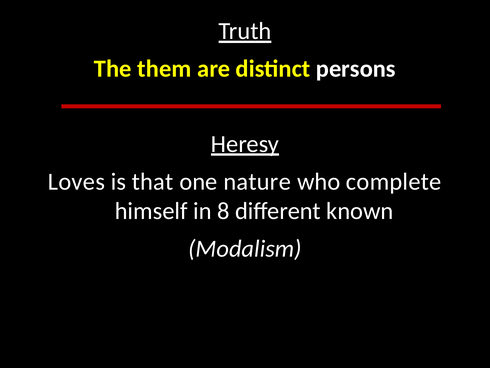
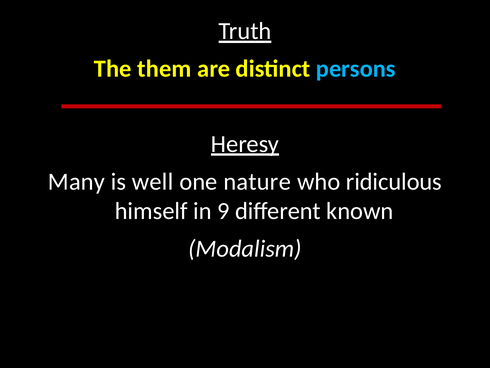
persons colour: white -> light blue (356, 69)
Loves: Loves -> Many (76, 181)
that: that -> well (153, 181)
complete: complete -> ridiculous (394, 181)
8: 8 -> 9 (223, 211)
